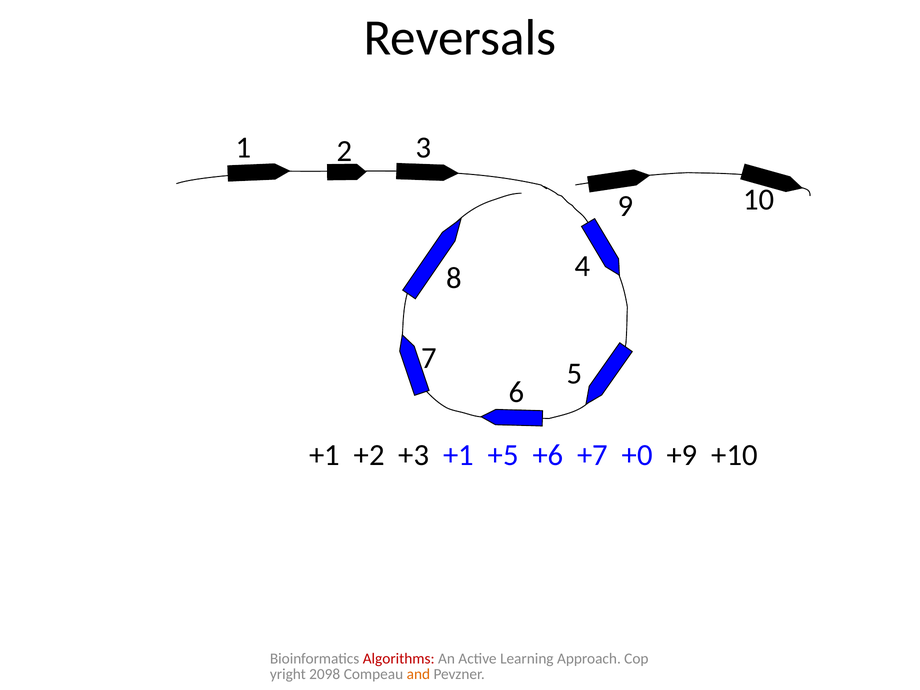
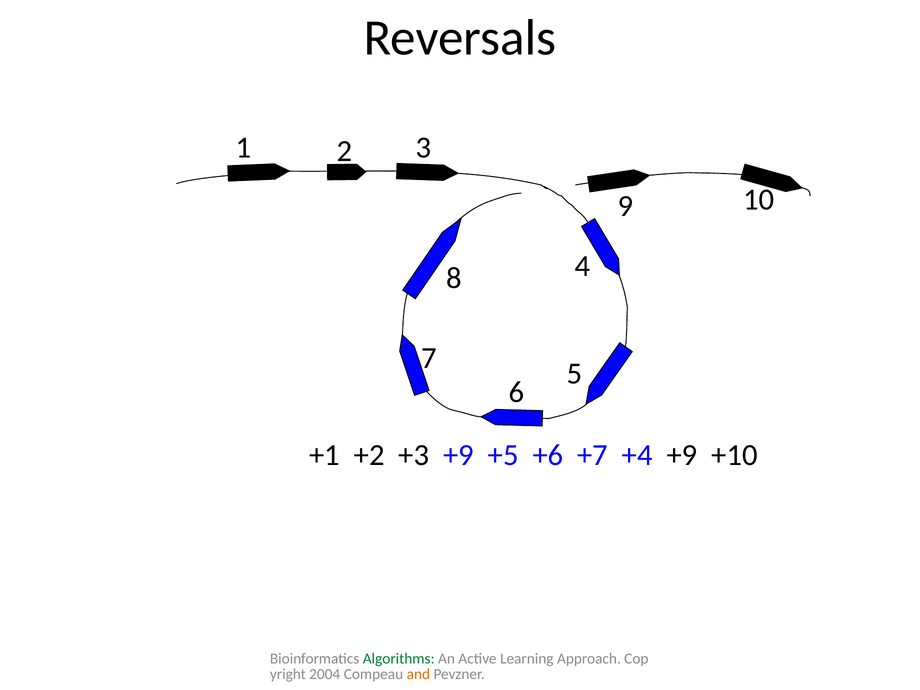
+3 +1: +1 -> +9 (459, 455)
+0: +0 -> +4 (637, 455)
Algorithms colour: red -> green (399, 659)
2098: 2098 -> 2004 (325, 674)
